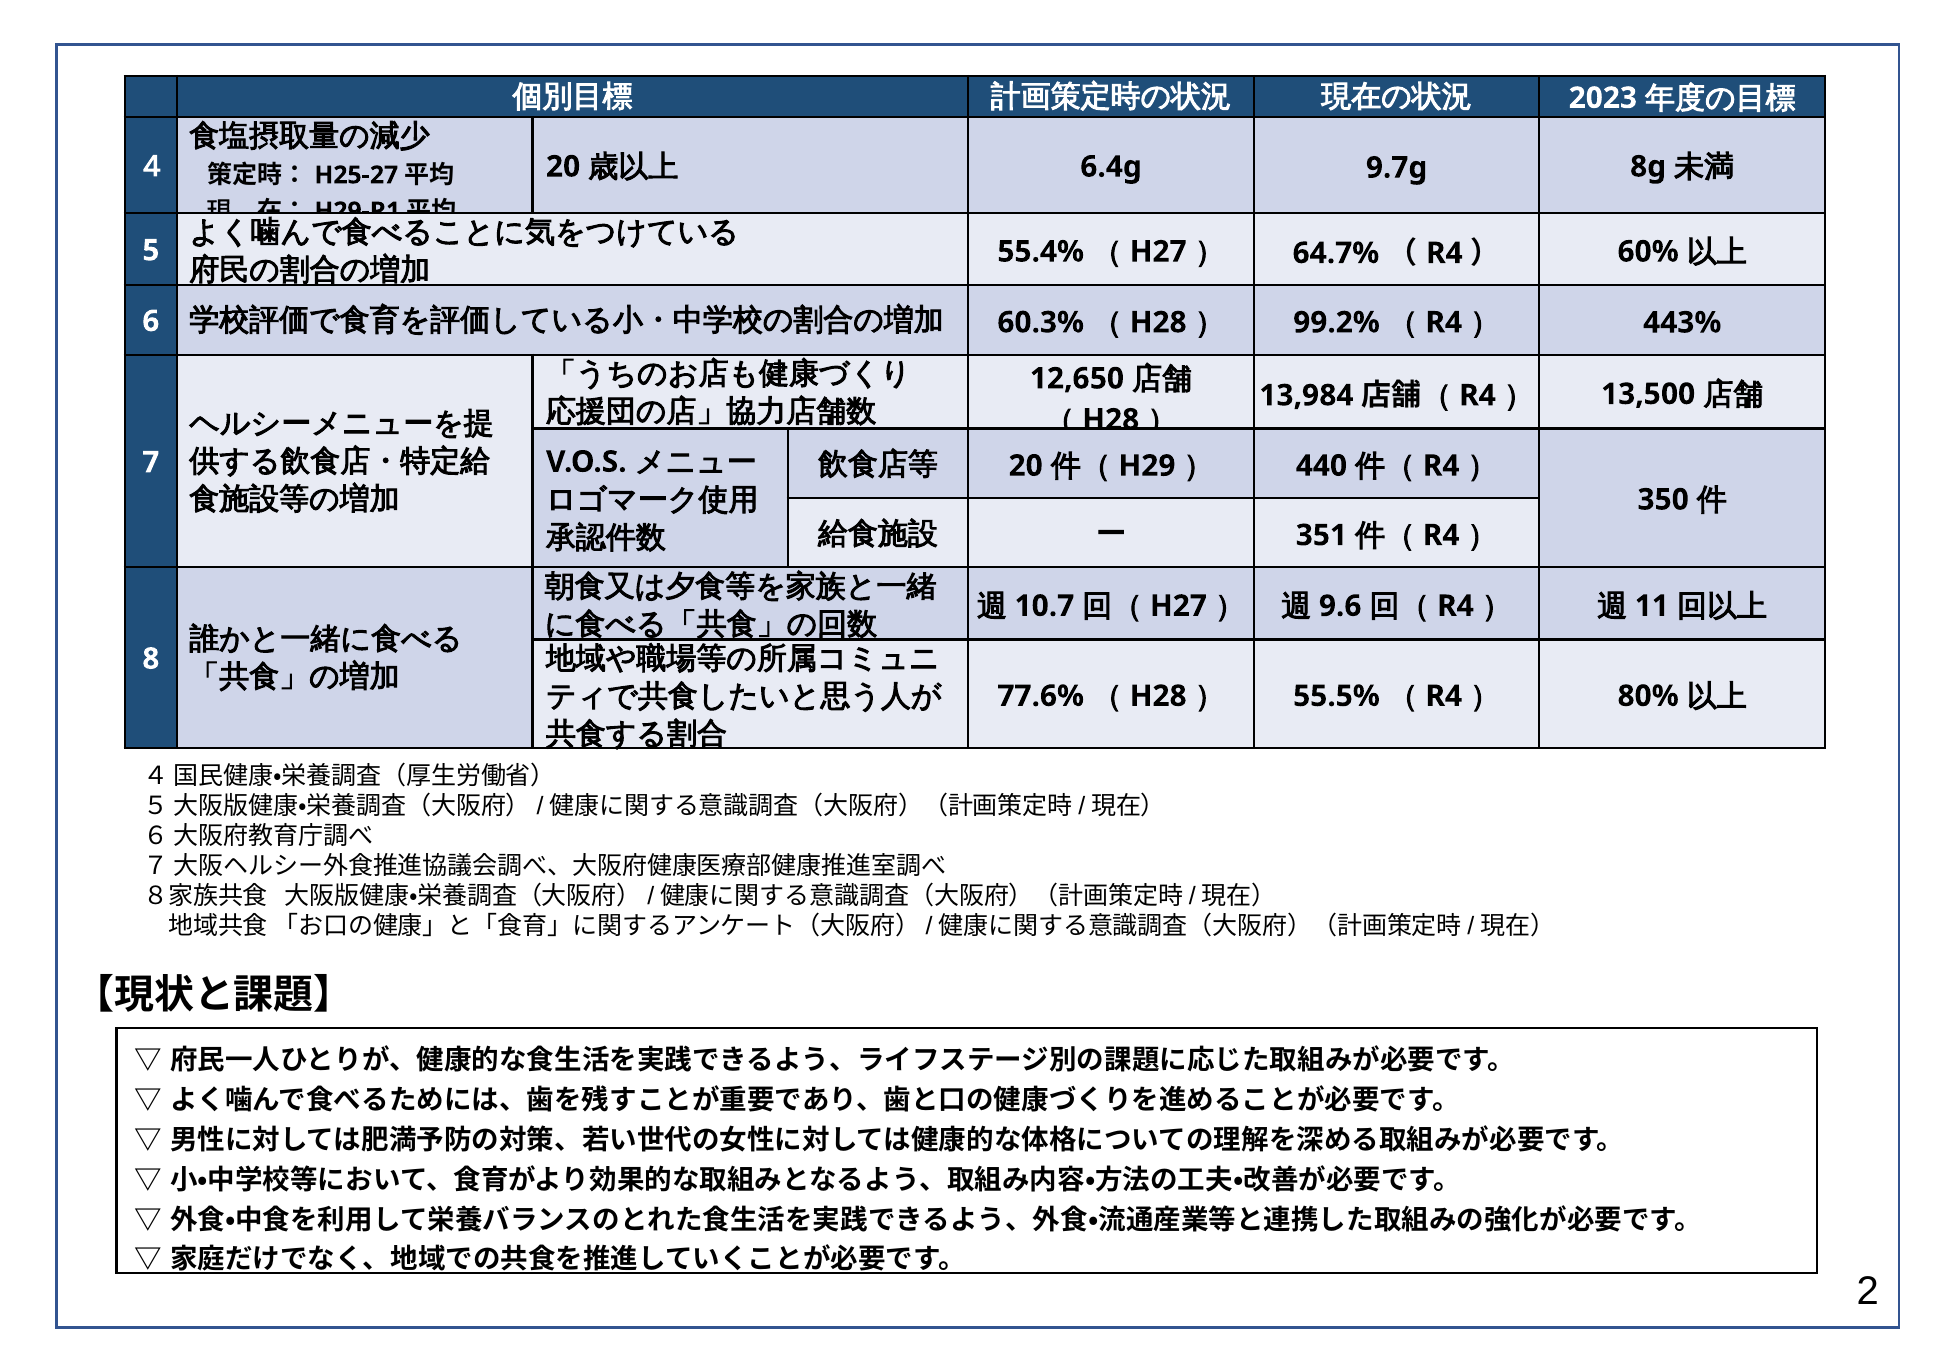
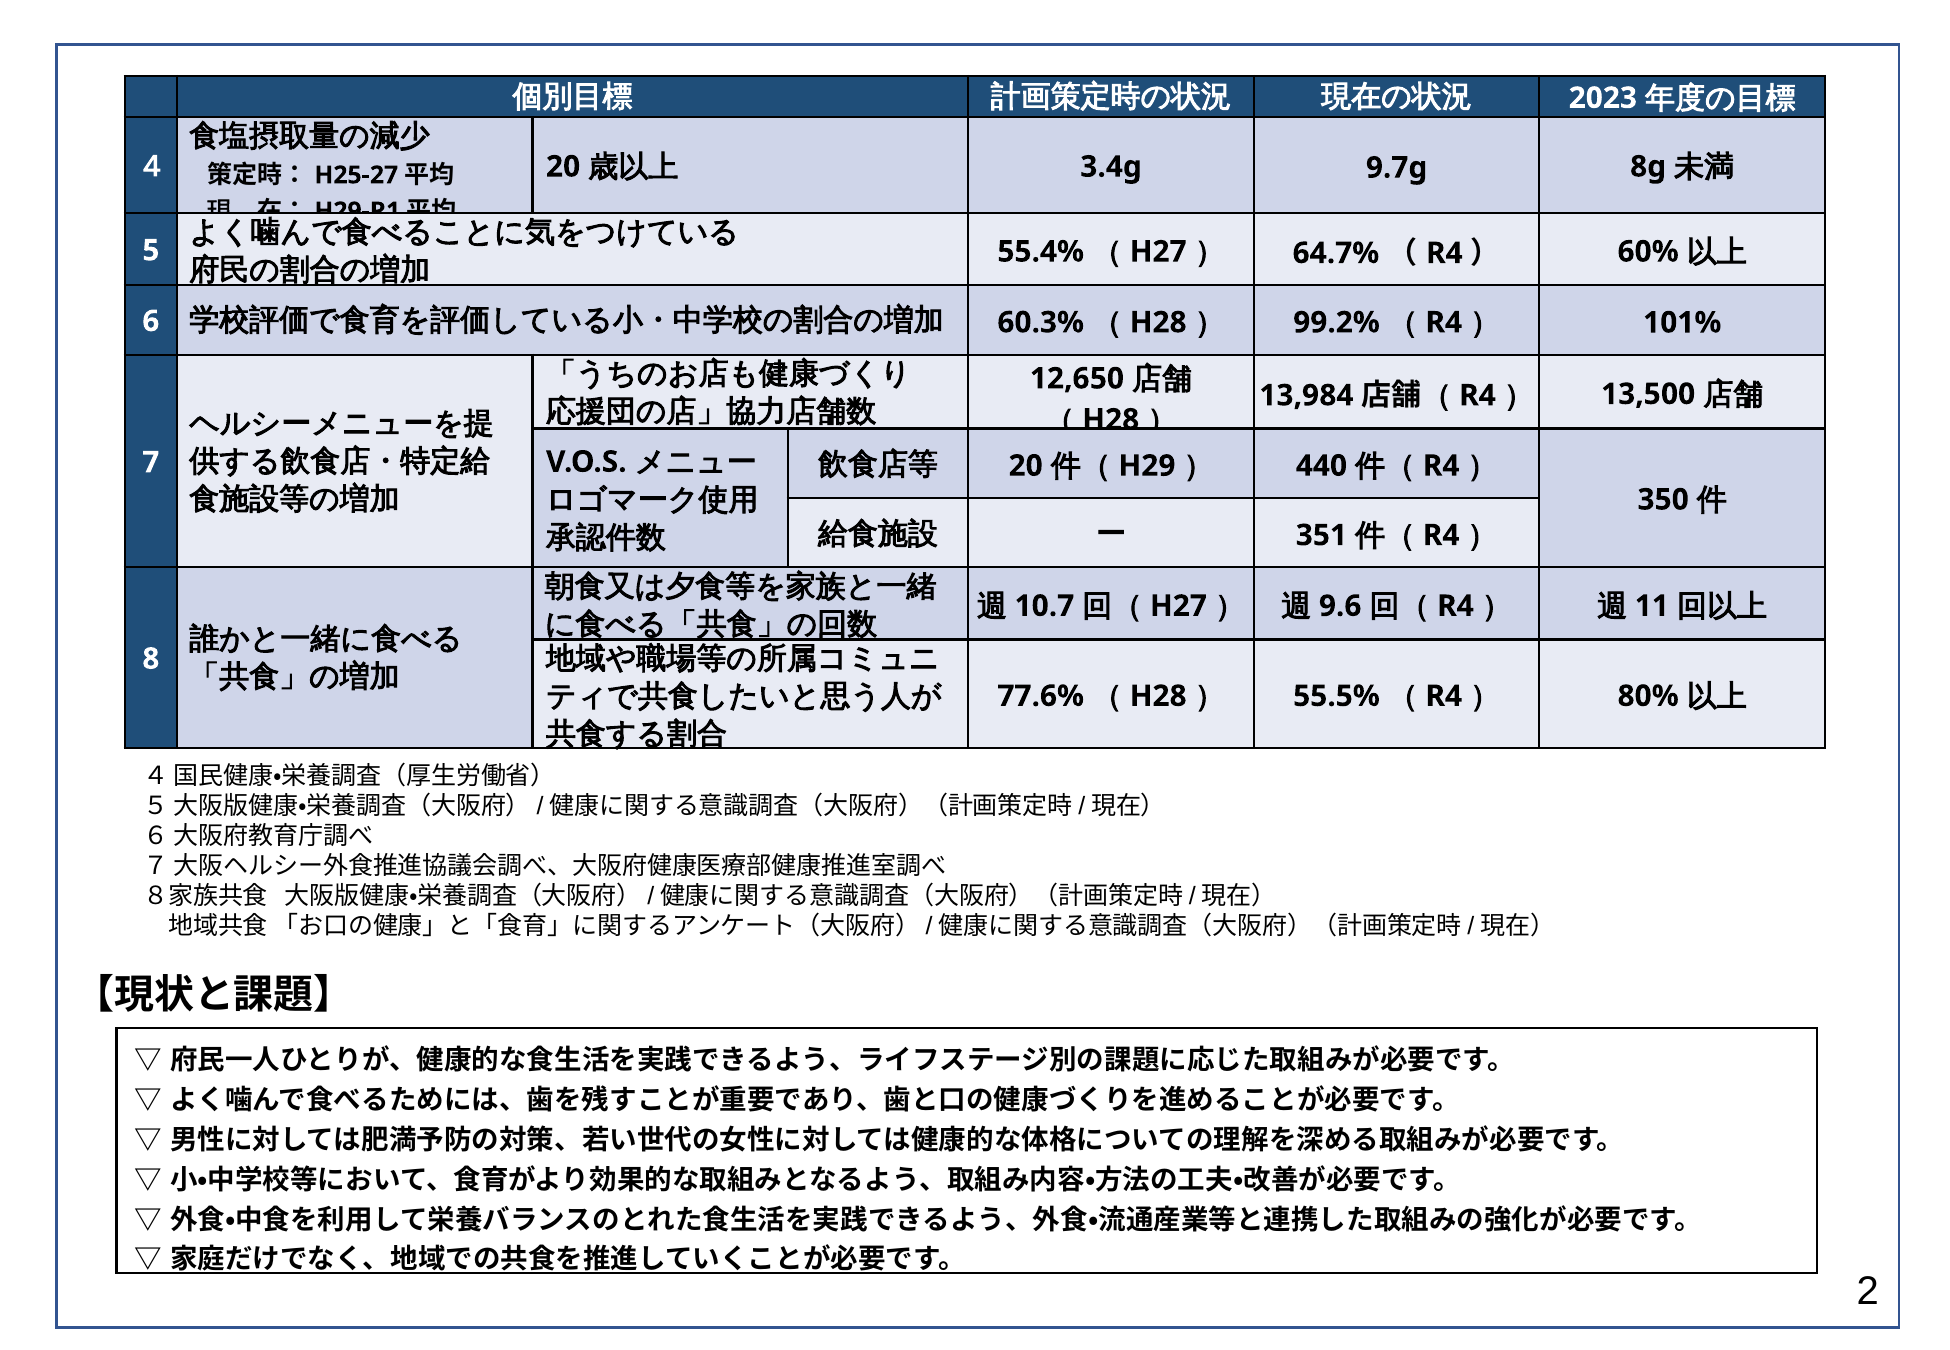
6.4g: 6.4g -> 3.4g (1111, 167)
443%: 443% -> 101% (1682, 323)
